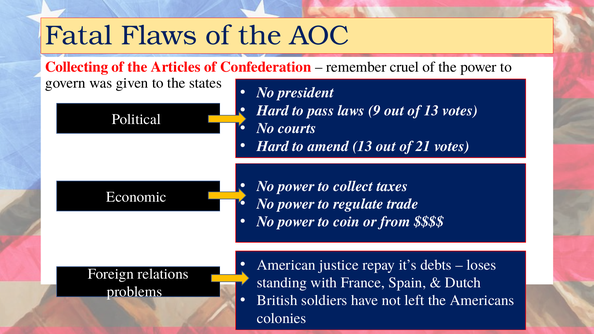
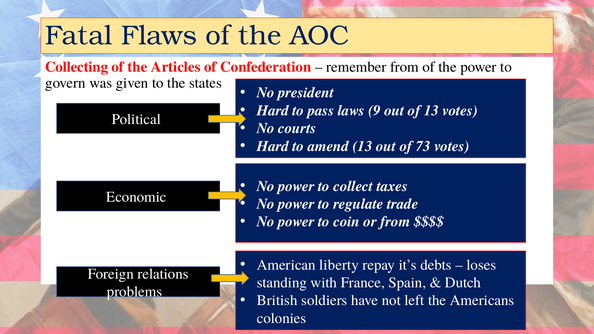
remember cruel: cruel -> from (404, 67)
21: 21 -> 73 (423, 146)
justice: justice -> liberty (339, 265)
